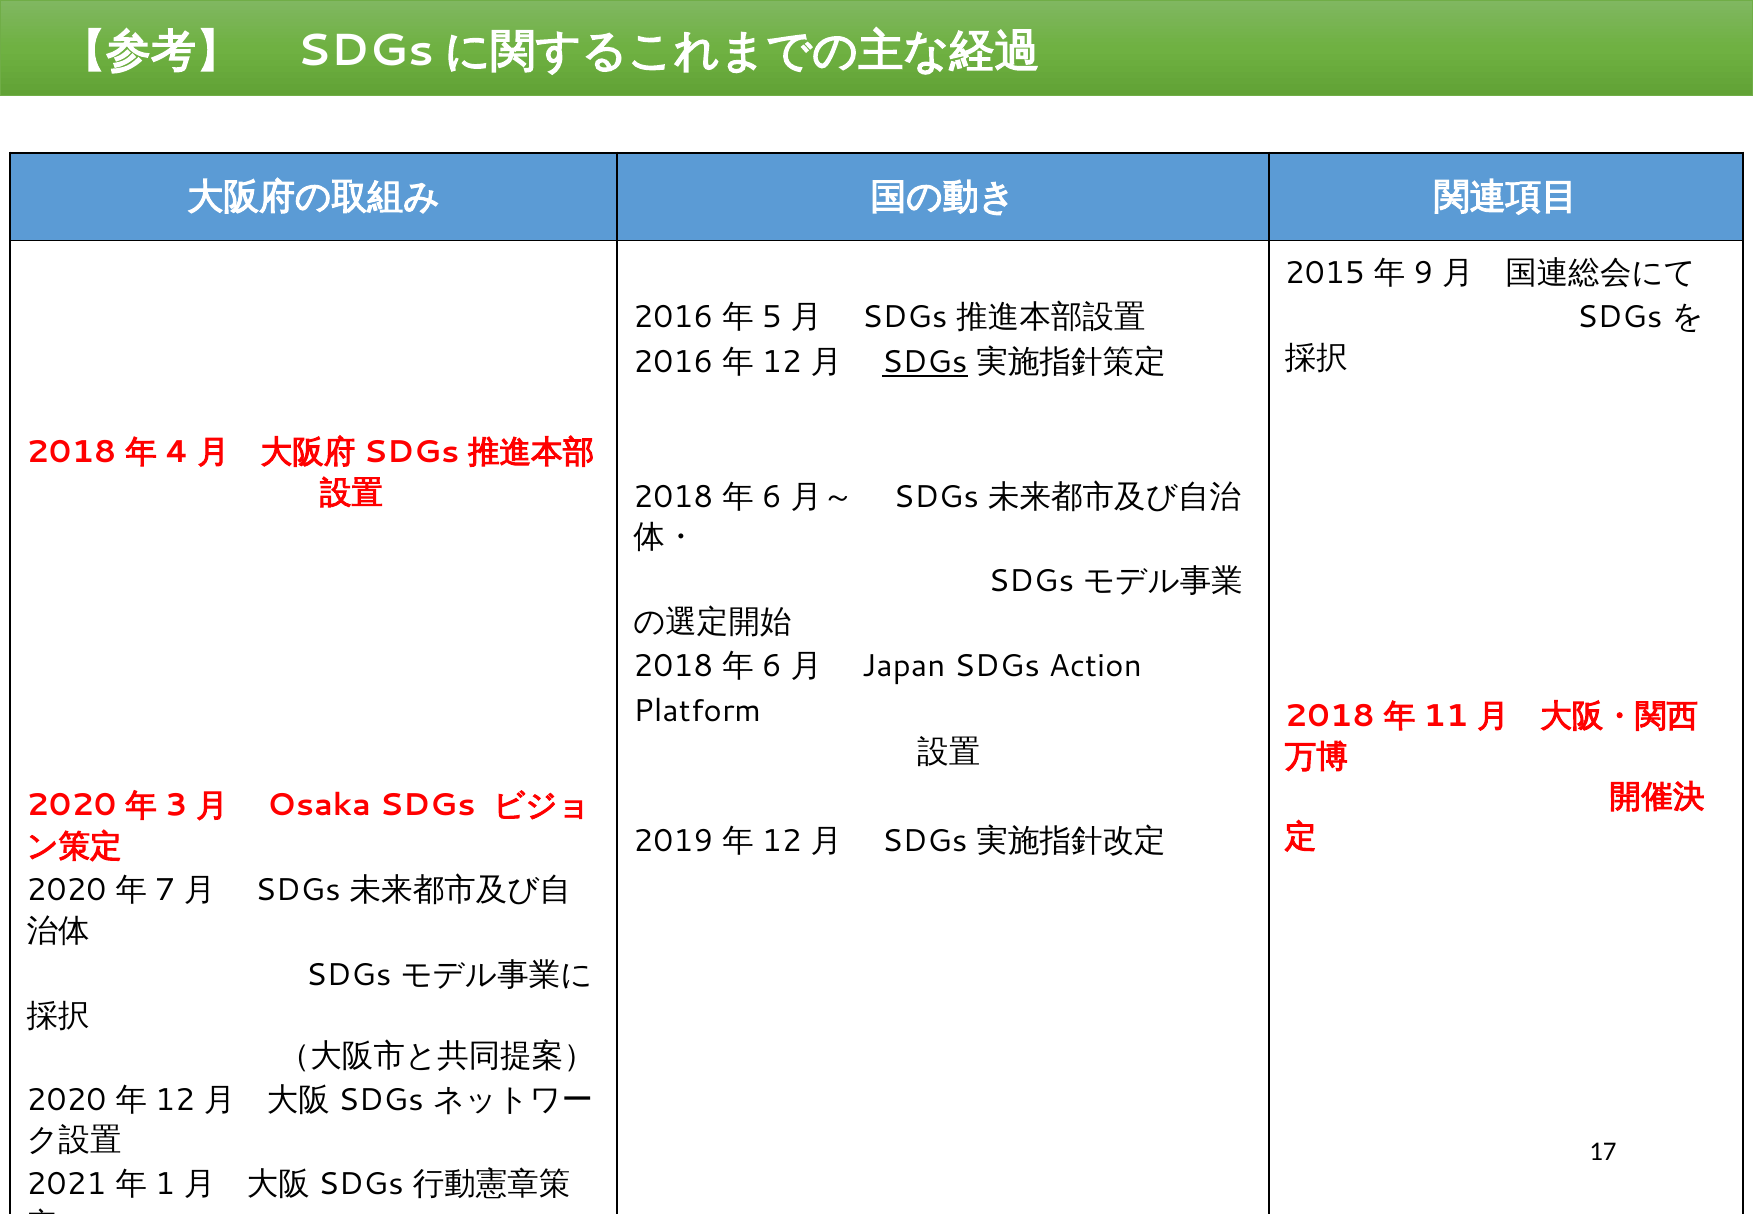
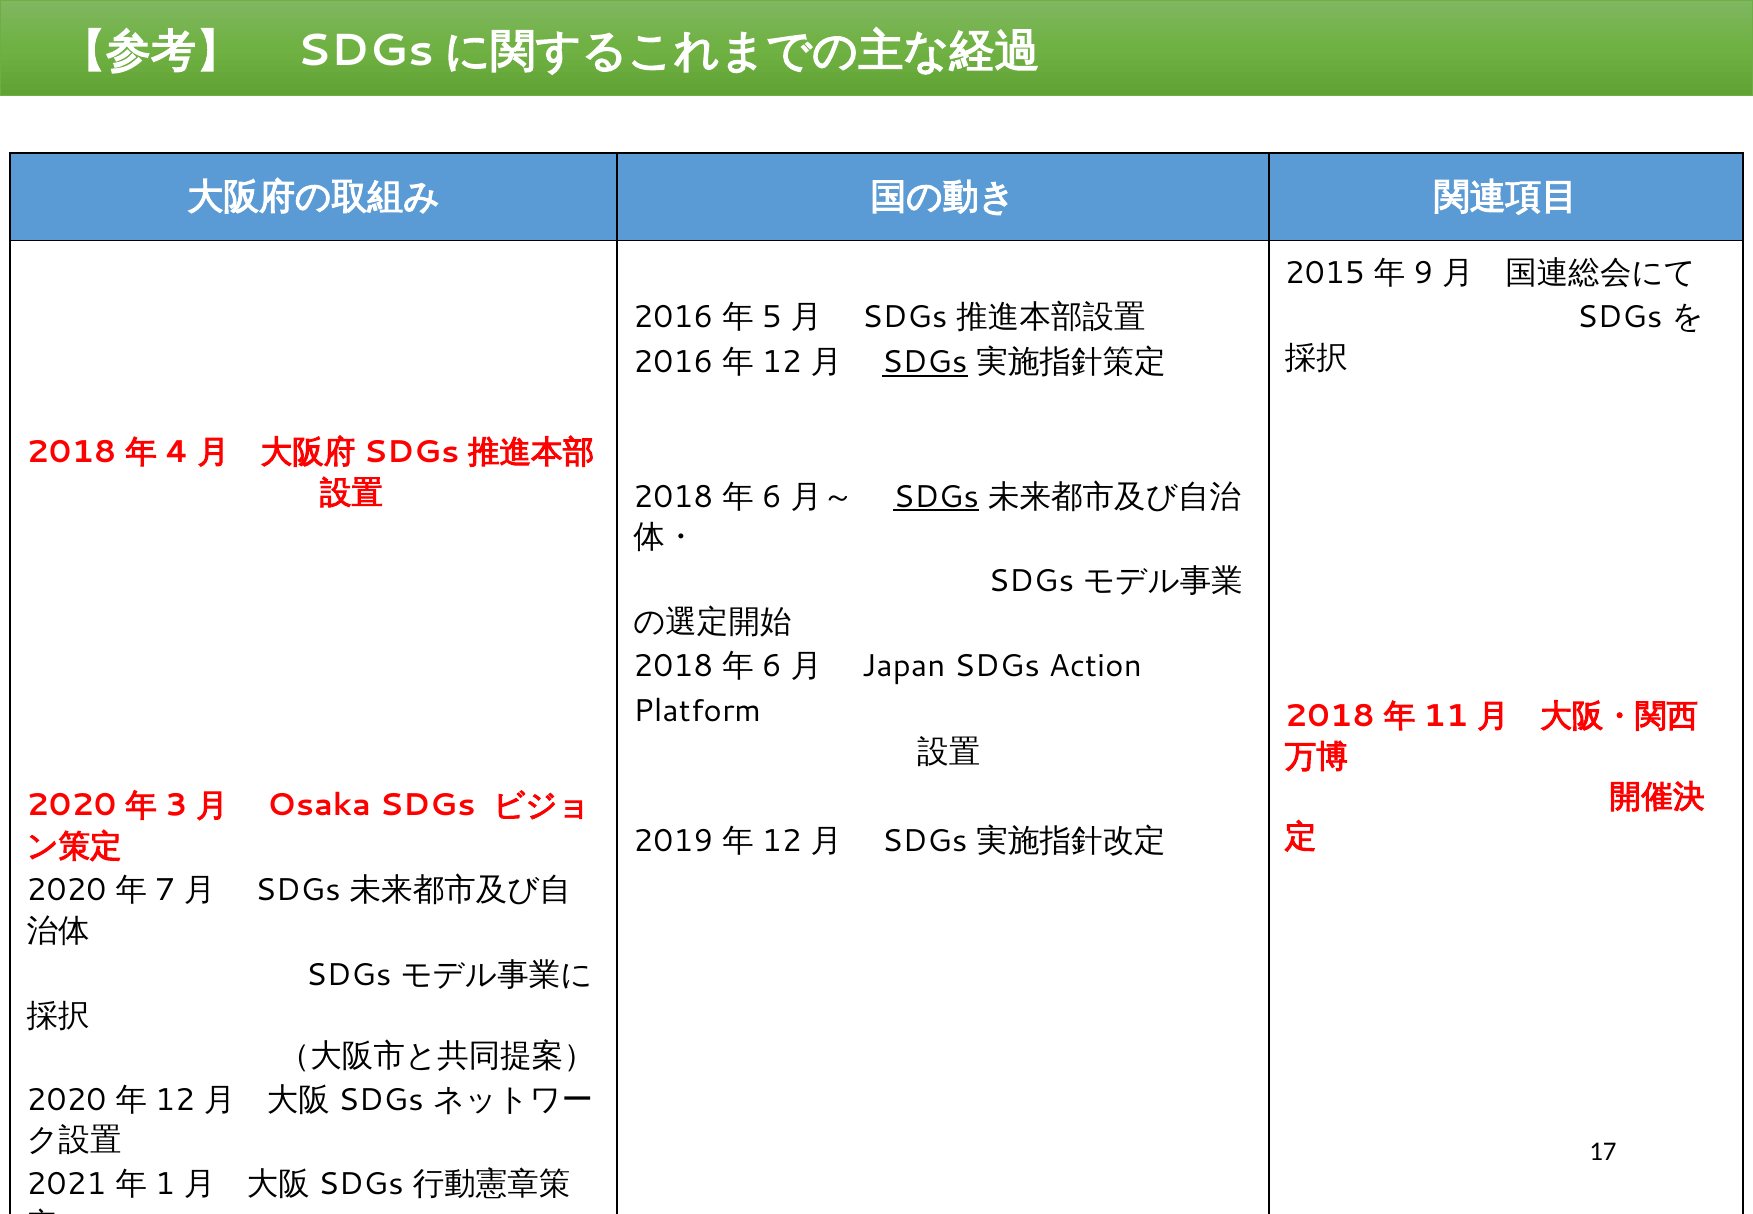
SDGs underline: none -> present (936, 497)
